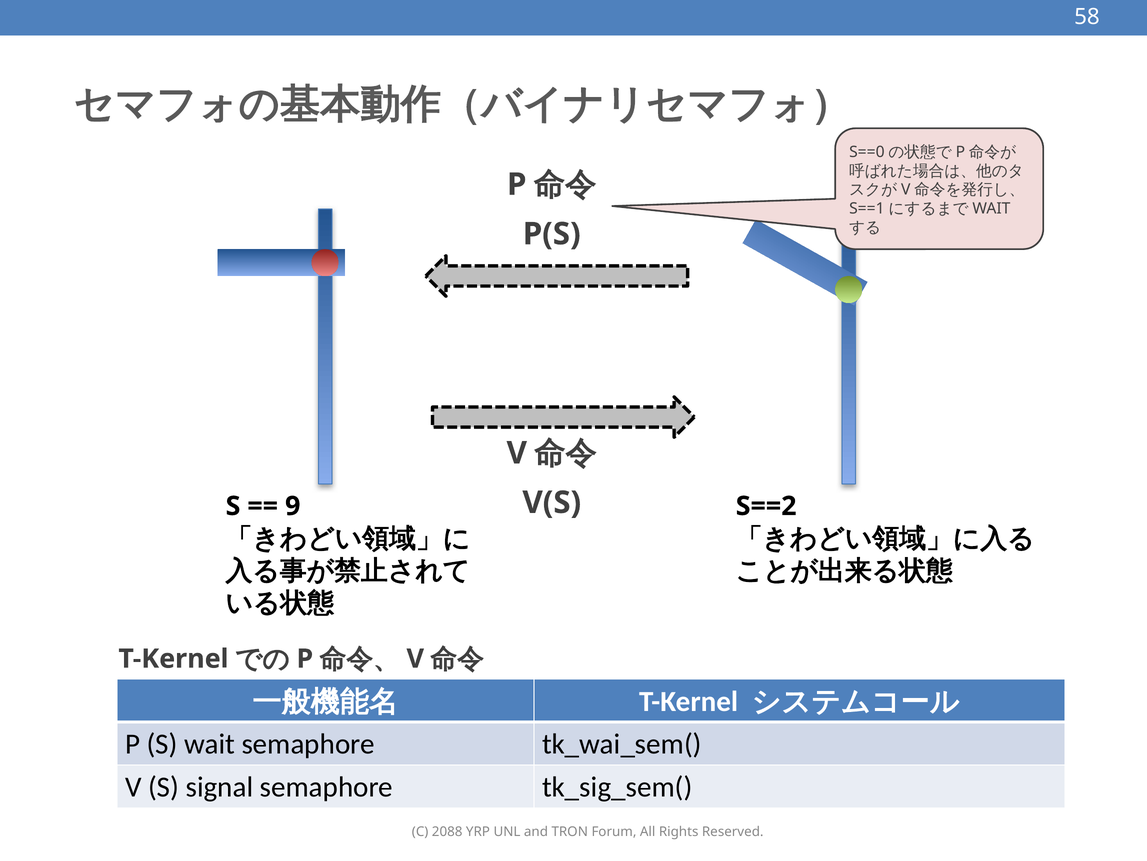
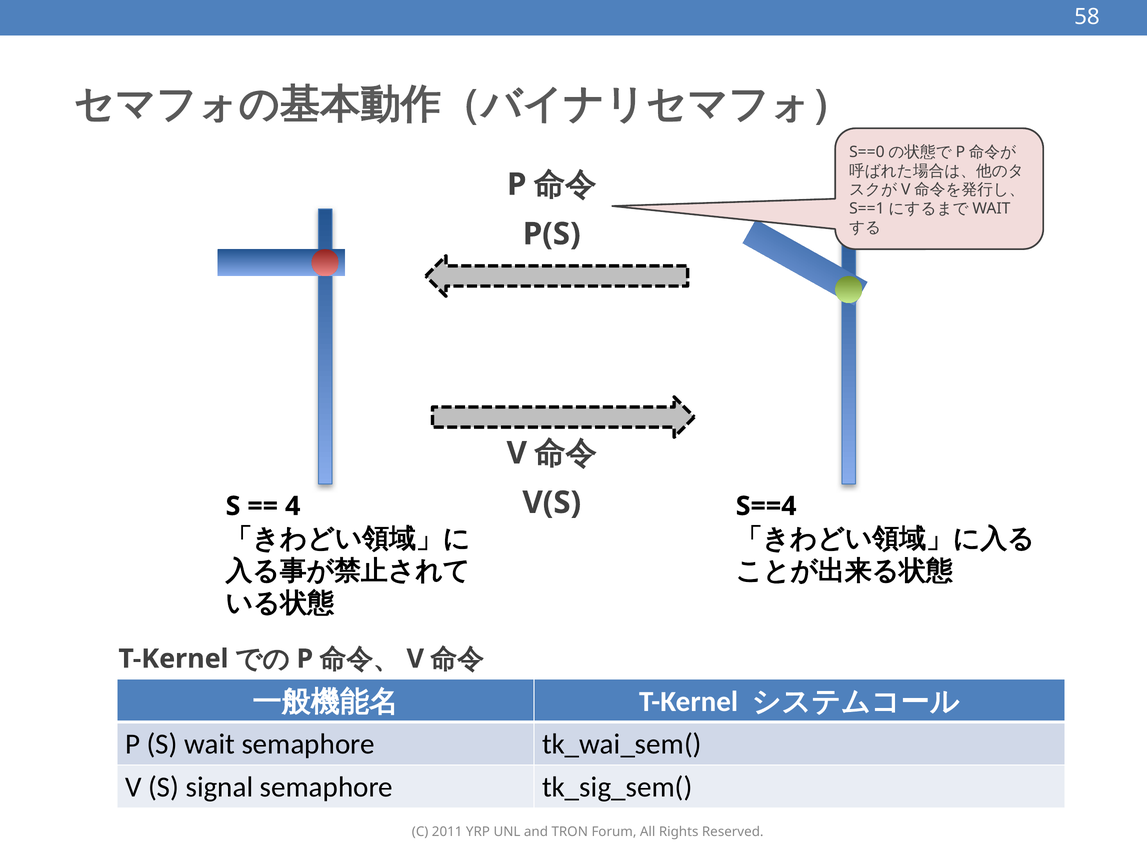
9: 9 -> 4 (293, 506)
S==2: S==2 -> S==4 (766, 506)
2088: 2088 -> 2011 (447, 831)
